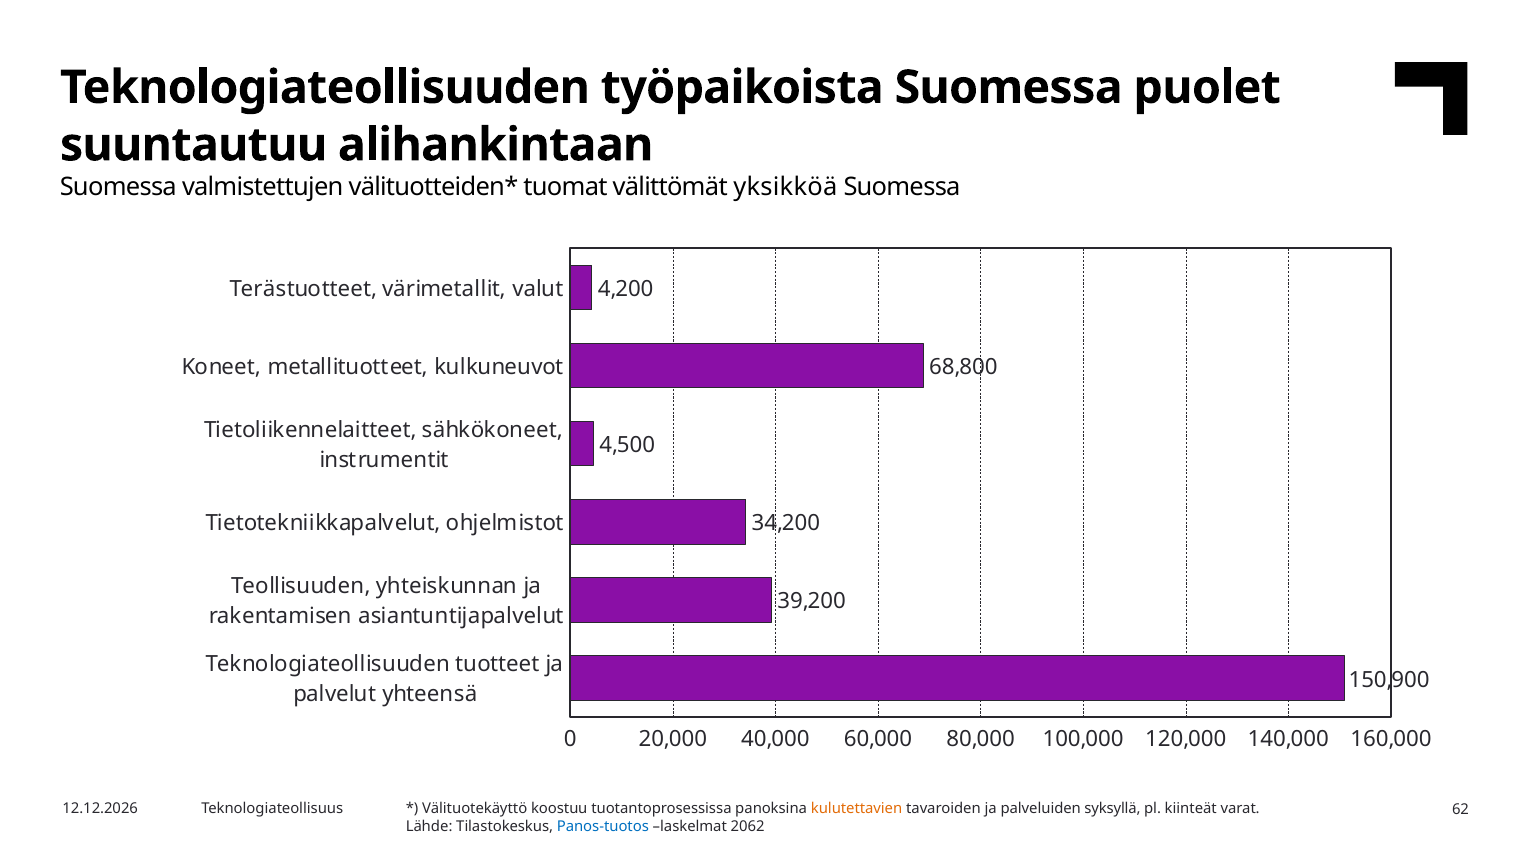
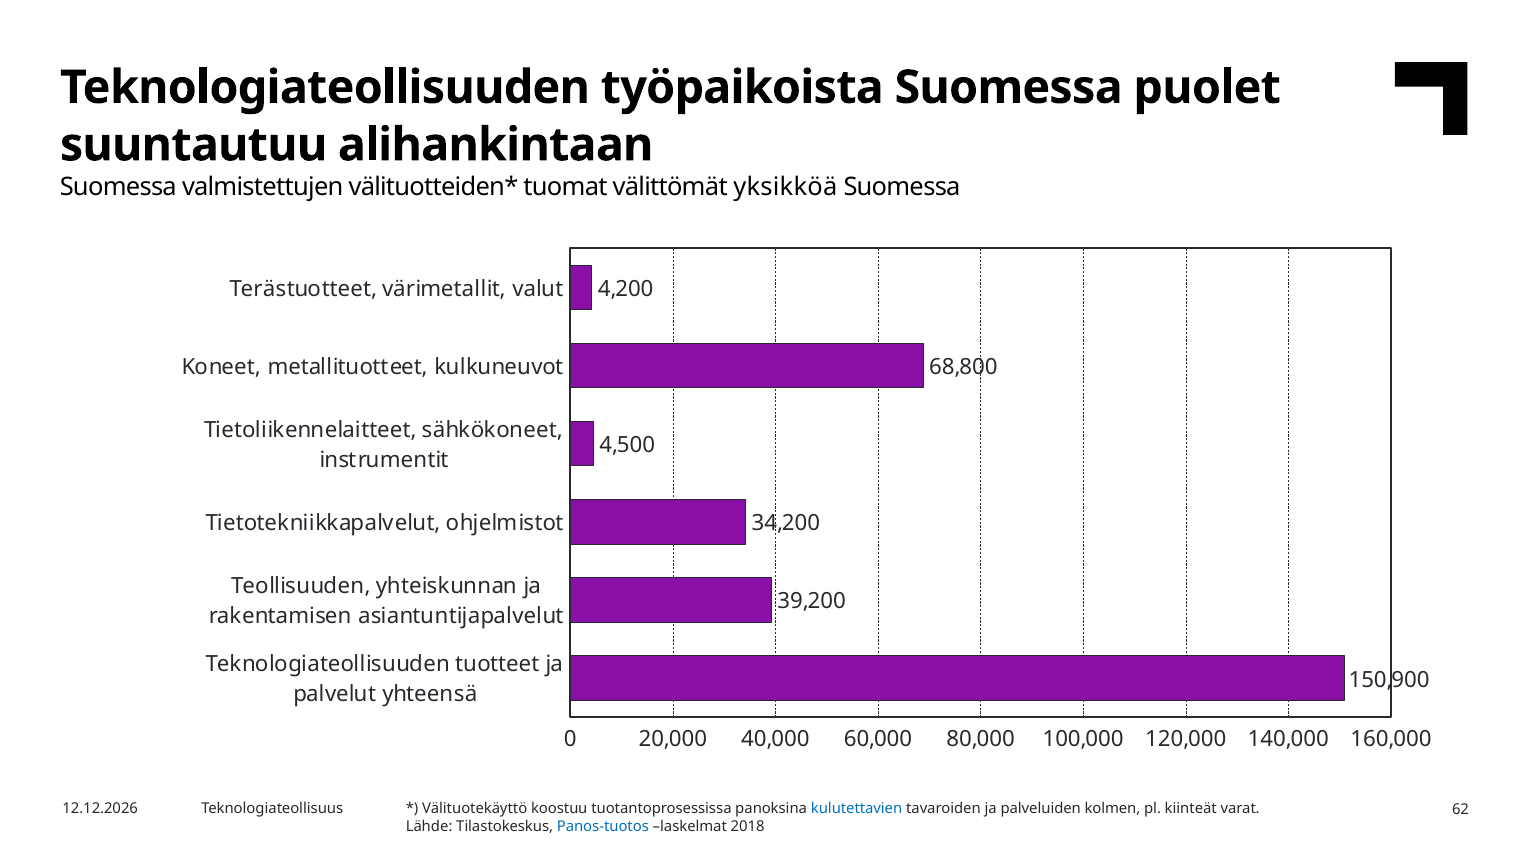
kulutettavien colour: orange -> blue (857, 809)
syksyllä: syksyllä -> kolmen (1112, 809)
2062: 2062 -> 2018 (748, 826)
